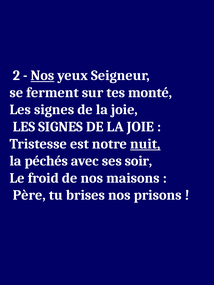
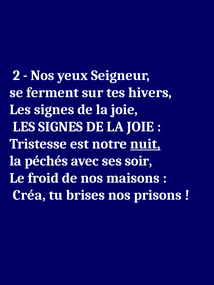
Nos underline: present -> none (42, 75)
monté: monté -> hivers (150, 93)
Père: Père -> Créa (29, 195)
